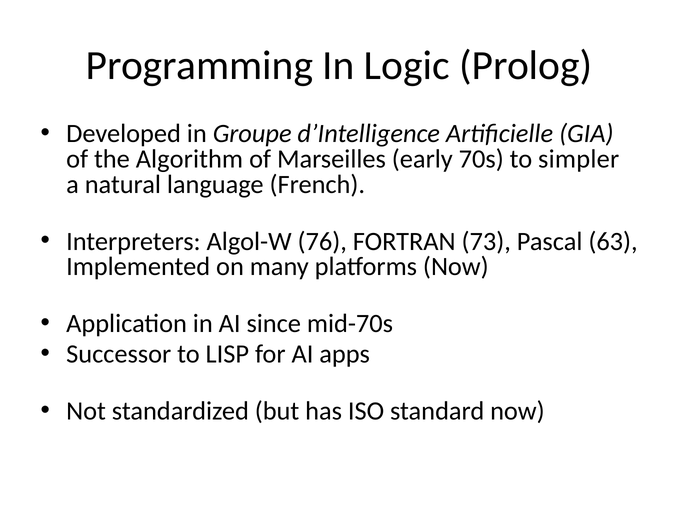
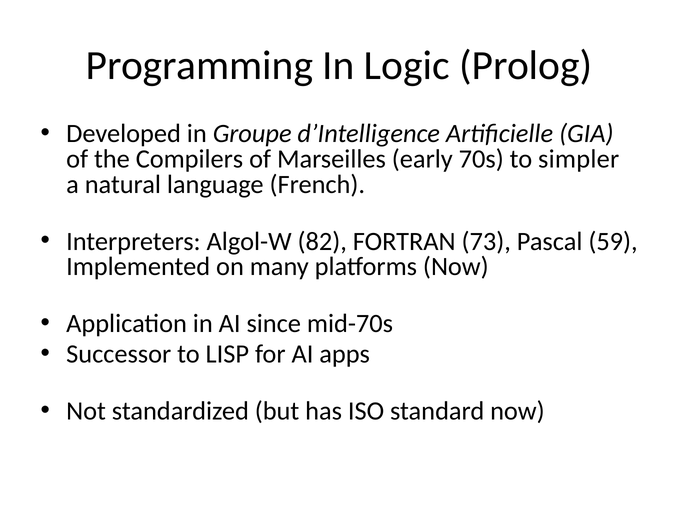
Algorithm: Algorithm -> Compilers (189, 159)
76: 76 -> 82 (322, 241)
63: 63 -> 59 (613, 241)
